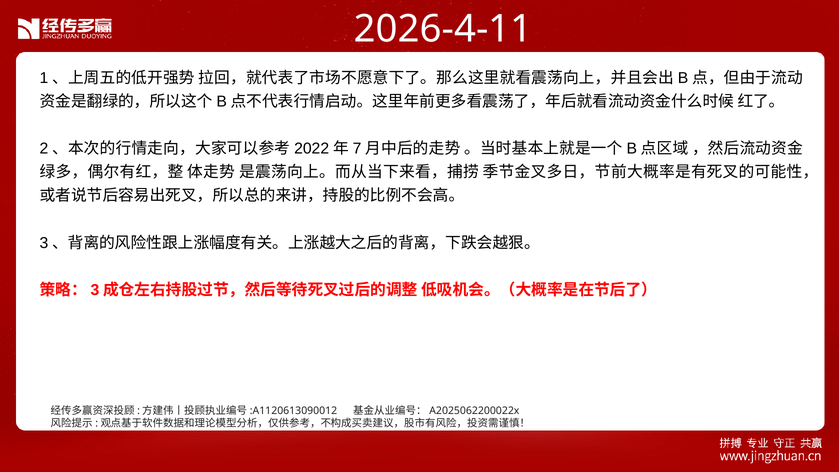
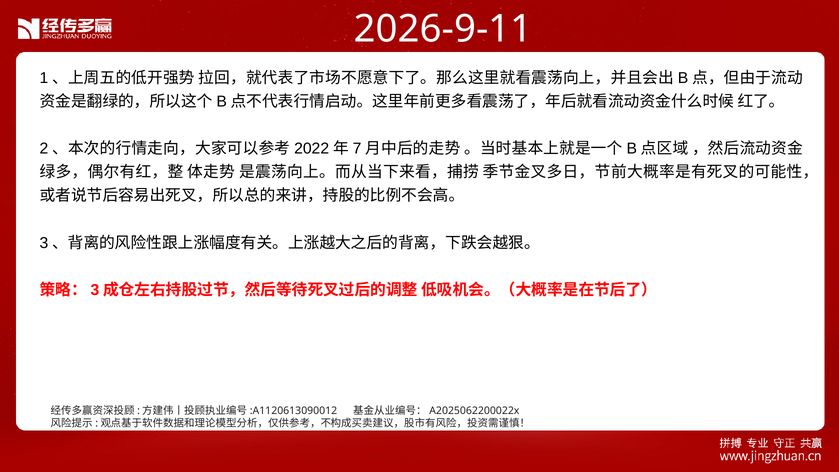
2026-4-11: 2026-4-11 -> 2026-9-11 (443, 29)
